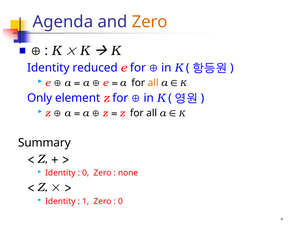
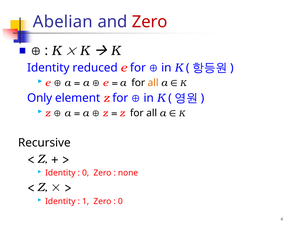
Agenda: Agenda -> Abelian (63, 22)
Zero colour: orange -> red (150, 22)
Summary: Summary -> Recursive (44, 143)
